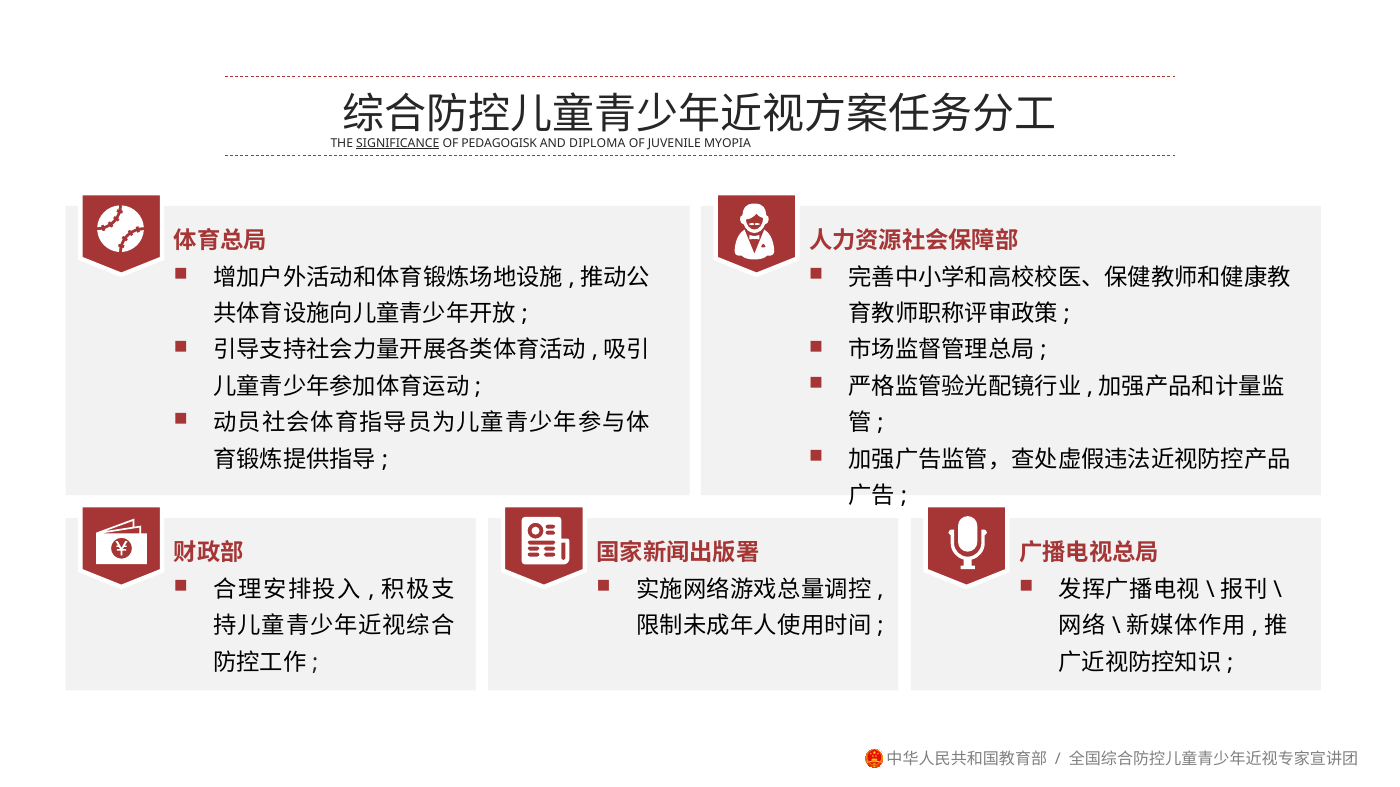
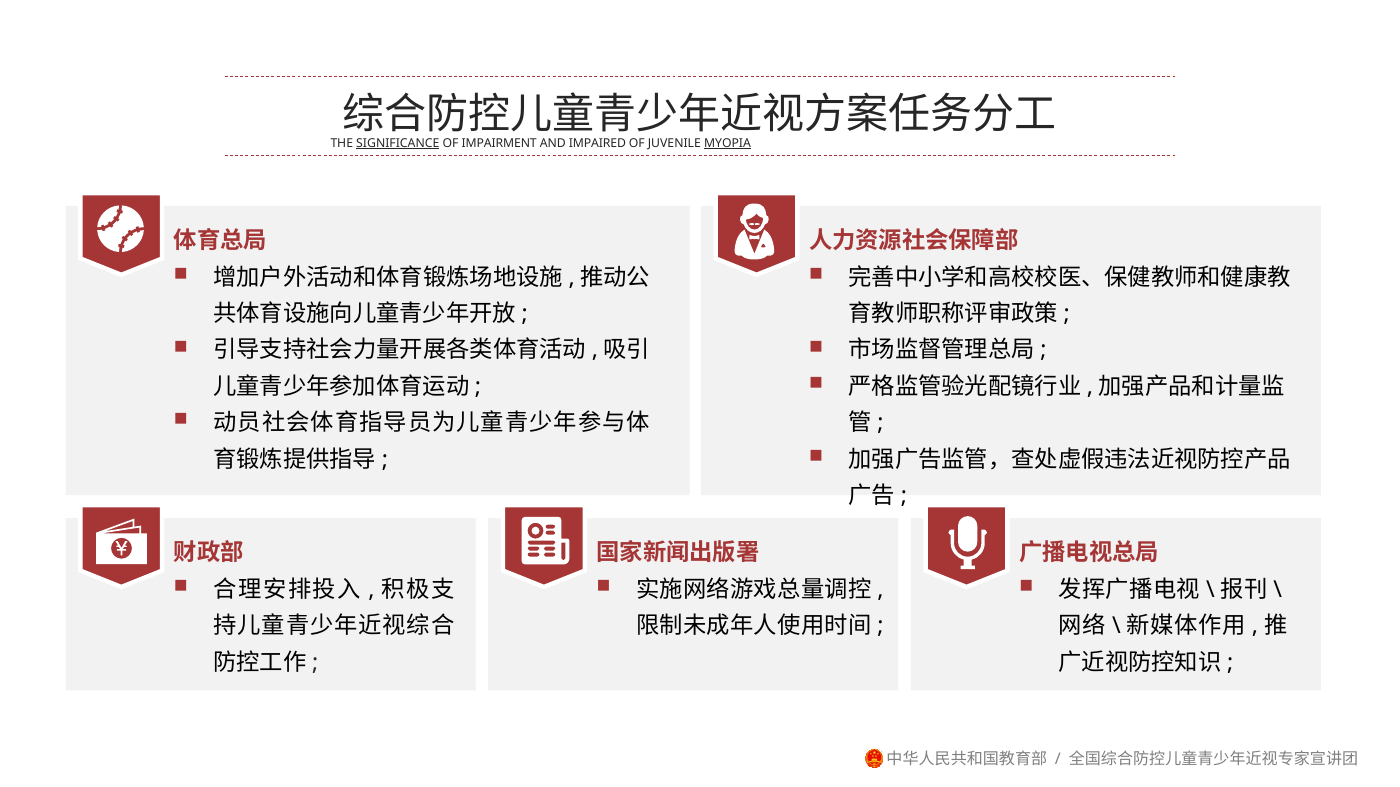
PEDAGOGISK: PEDAGOGISK -> IMPAIRMENT (499, 143)
DIPLOMA: DIPLOMA -> IMPAIRED (597, 143)
MYOPIA underline: none -> present (727, 143)
